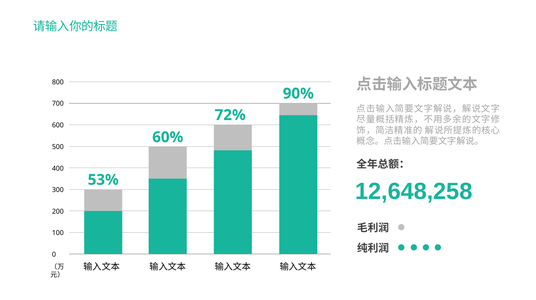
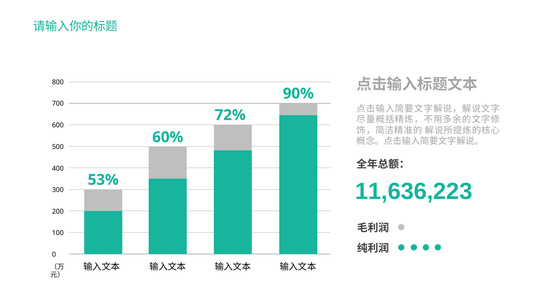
12,648,258: 12,648,258 -> 11,636,223 (414, 192)
